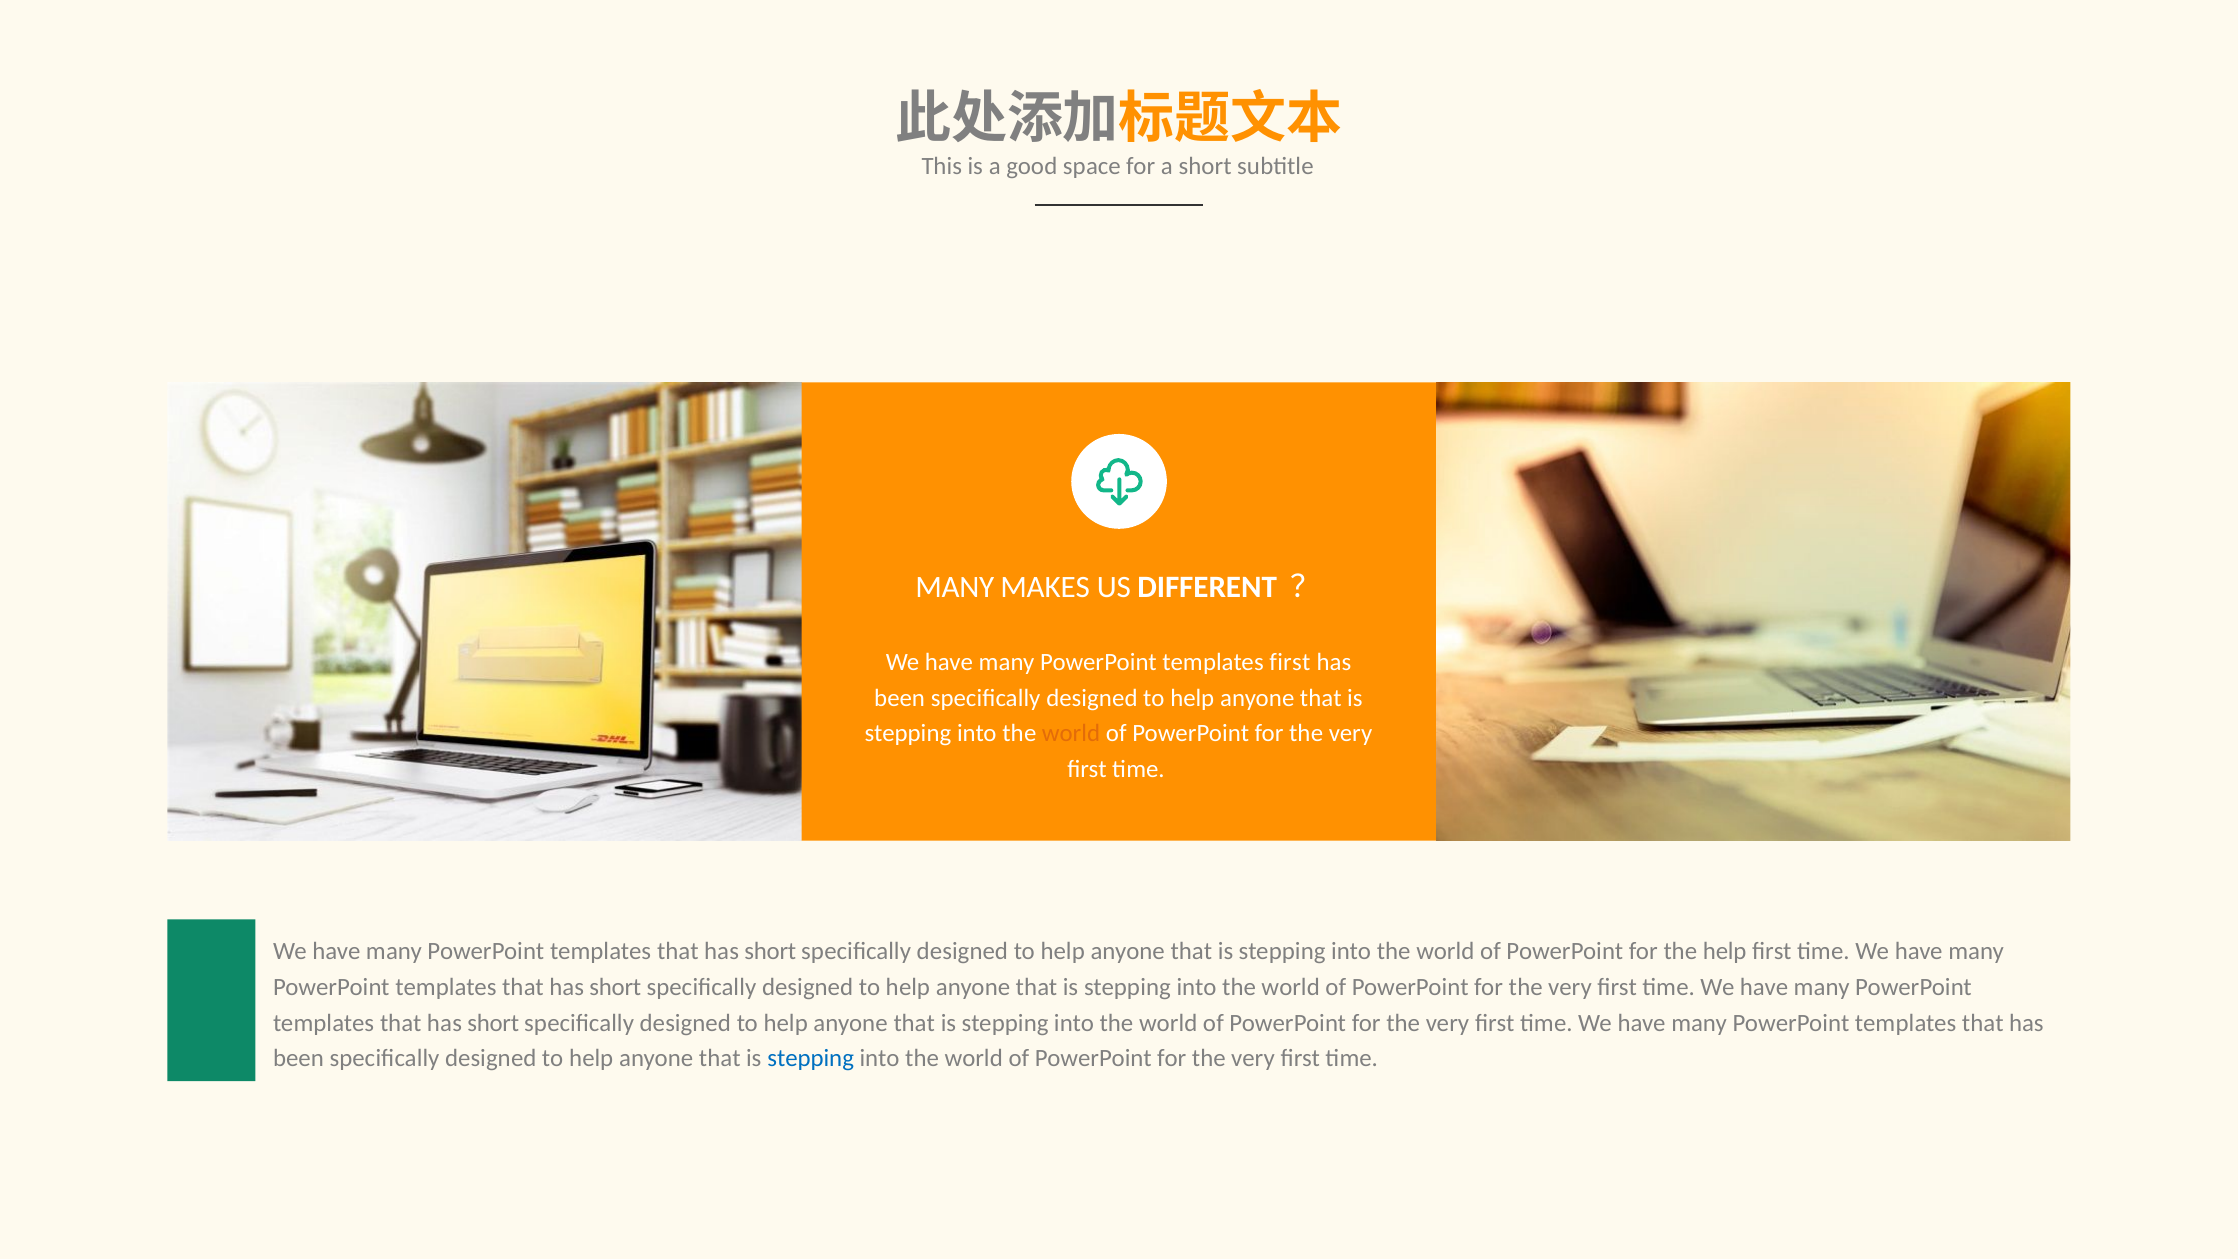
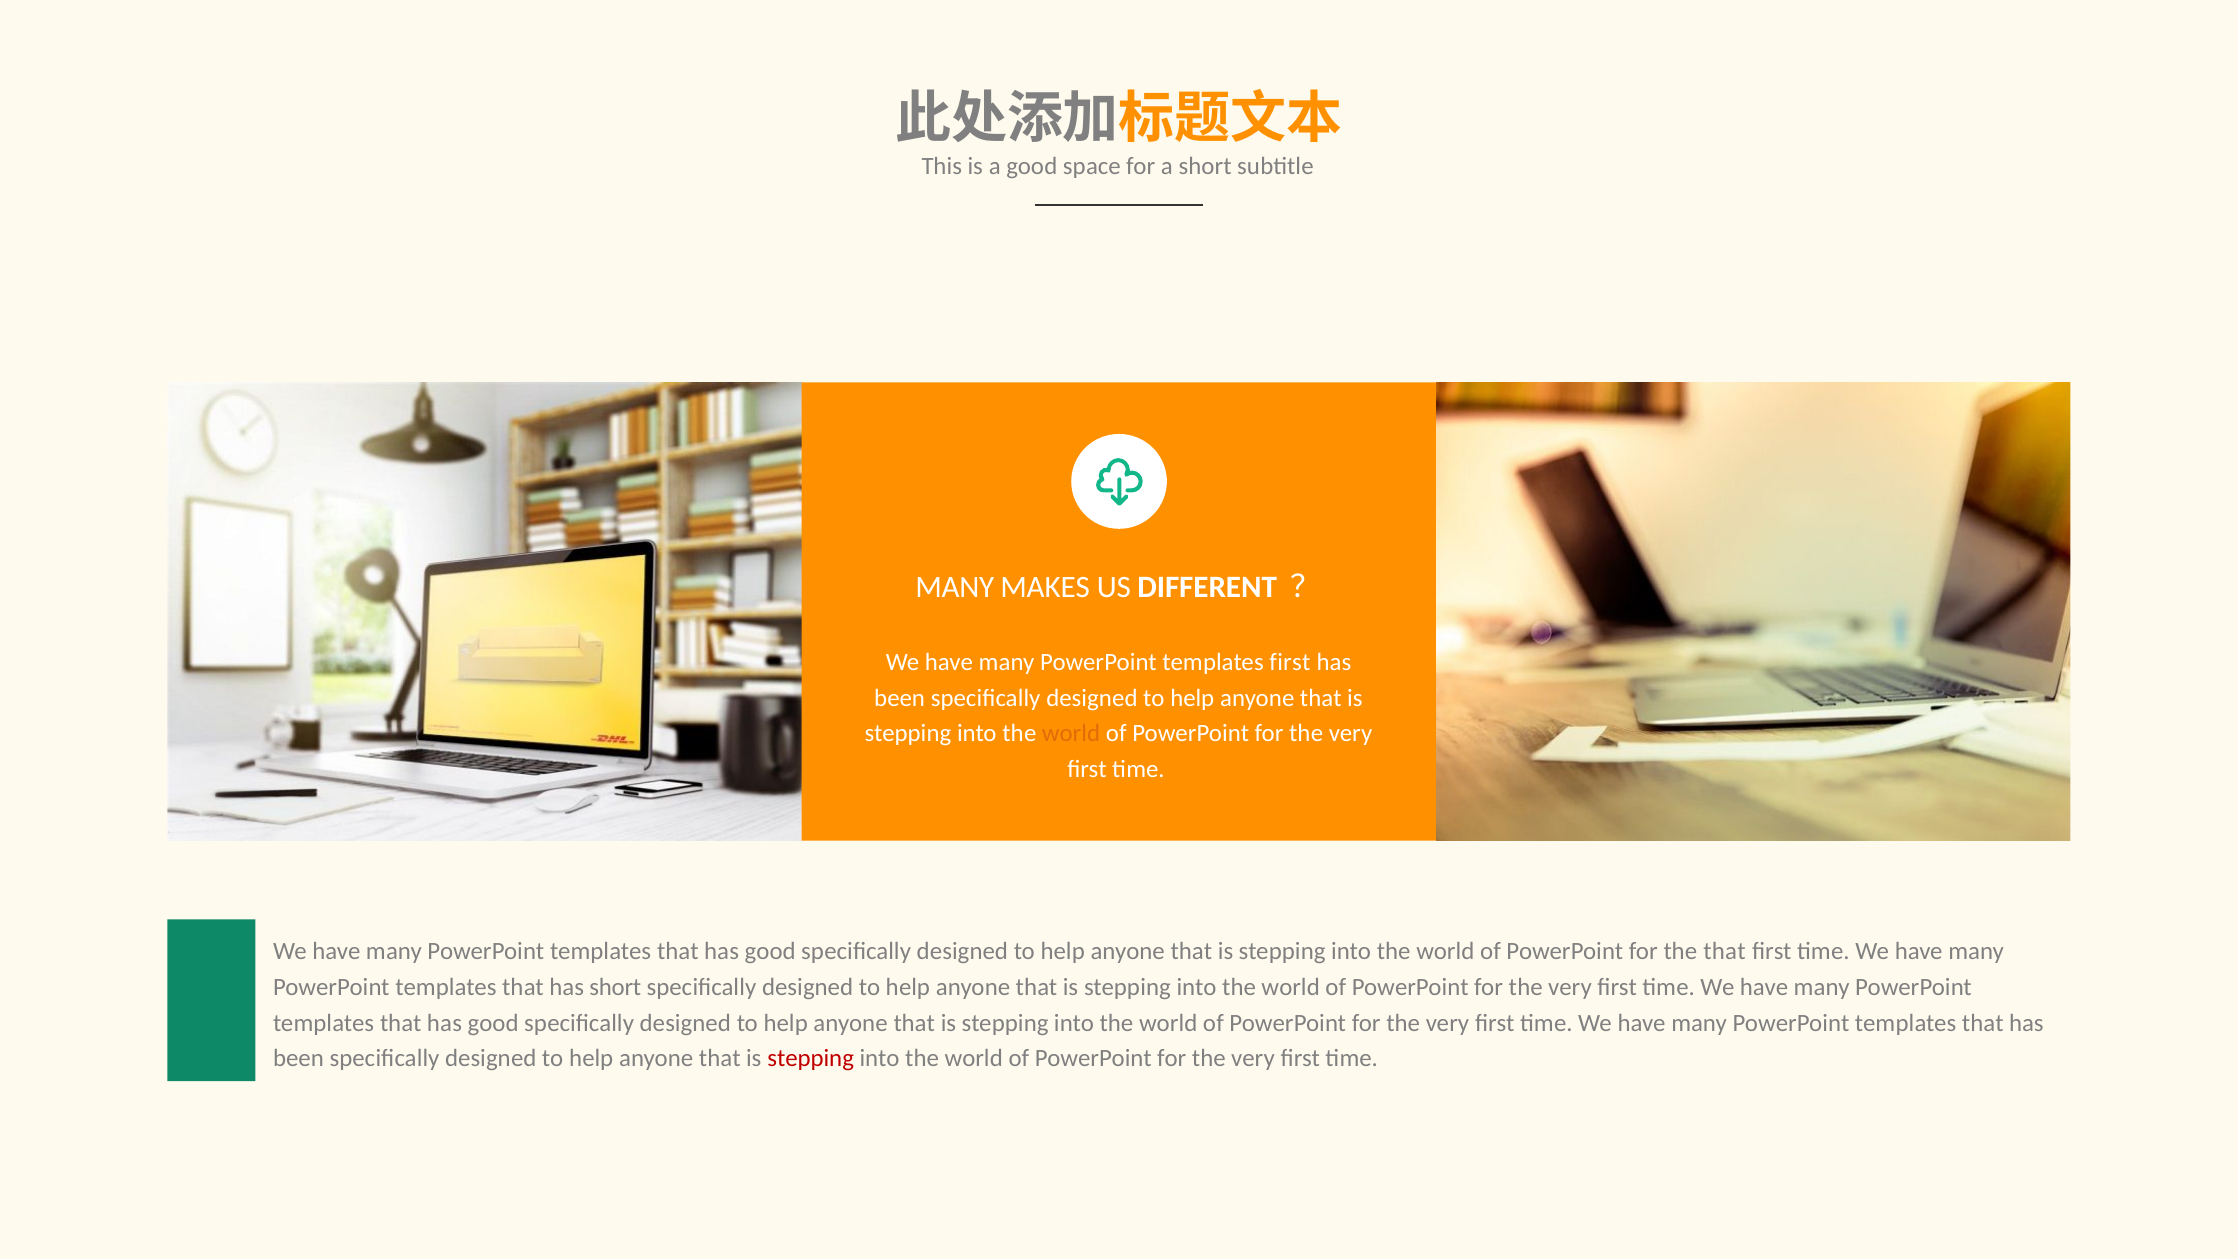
short: short -> good (770, 952)
the help: help -> that (1724, 952)
short: short -> good (493, 1023)
stepping colour: blue -> red (811, 1059)
